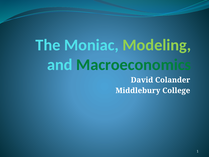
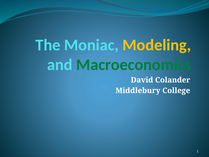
Modeling colour: light green -> yellow (157, 45)
